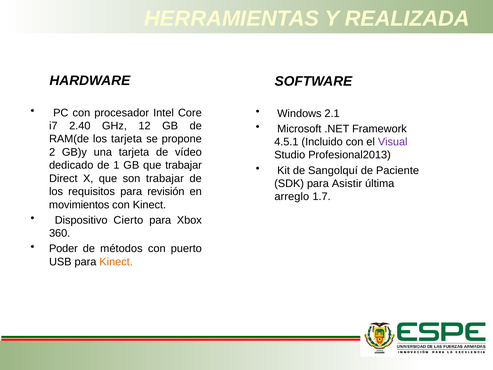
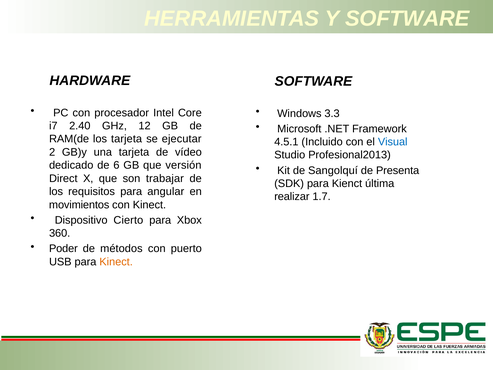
Y REALIZADA: REALIZADA -> SOFTWARE (407, 19)
2.1: 2.1 -> 3.3 (332, 113)
propone: propone -> ejecutar (182, 139)
Visual colour: purple -> blue (393, 142)
1: 1 -> 6 (116, 165)
que trabajar: trabajar -> versión (183, 165)
Paciente: Paciente -> Presenta (398, 170)
Asistir: Asistir -> Kienct (347, 183)
revisión: revisión -> angular (166, 191)
arreglo: arreglo -> realizar (292, 197)
